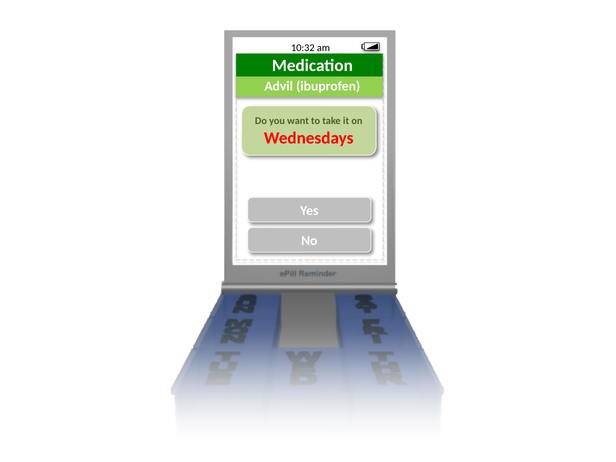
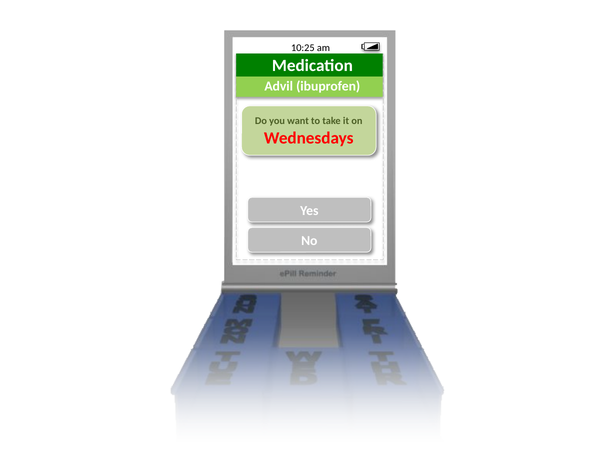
10:32: 10:32 -> 10:25 (303, 48)
